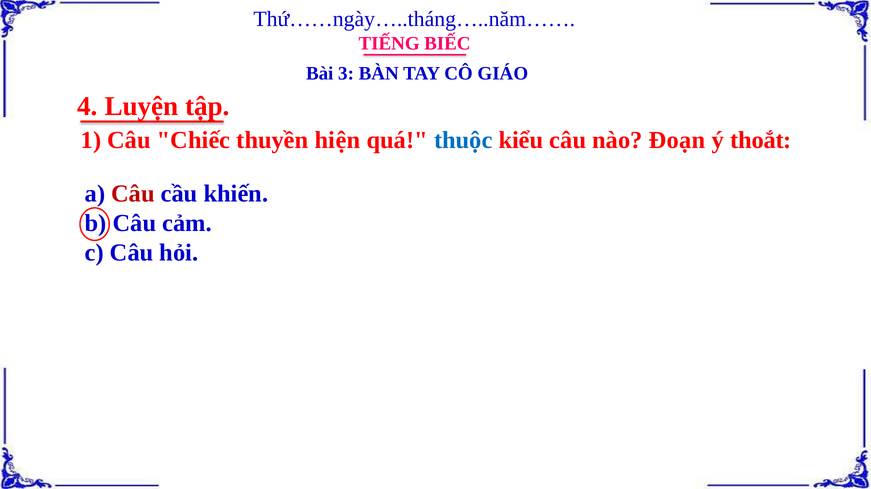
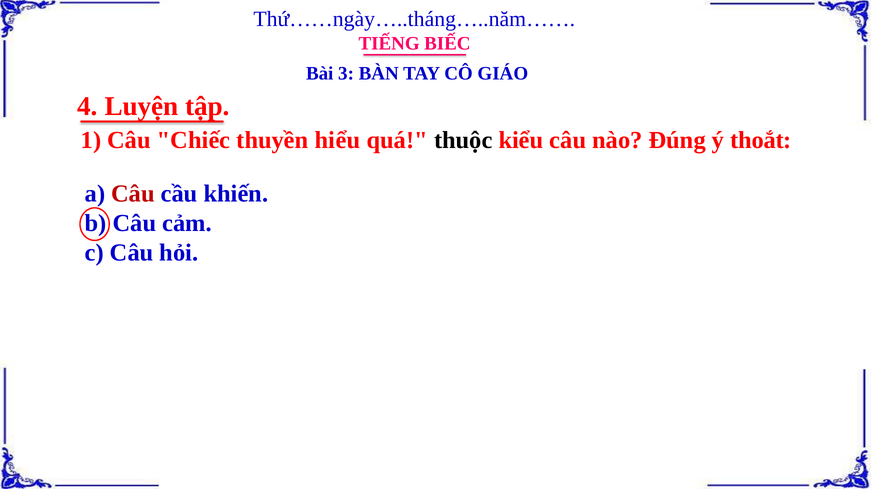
hiện: hiện -> hiểu (337, 140)
thuộc colour: blue -> black (463, 140)
Đoạn: Đoạn -> Đúng (677, 140)
